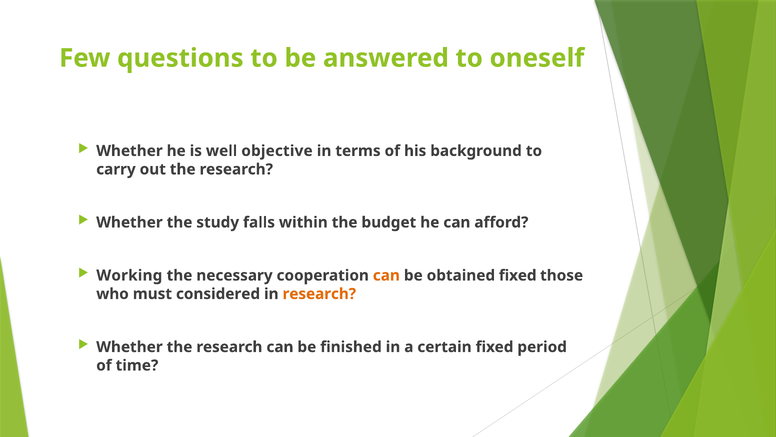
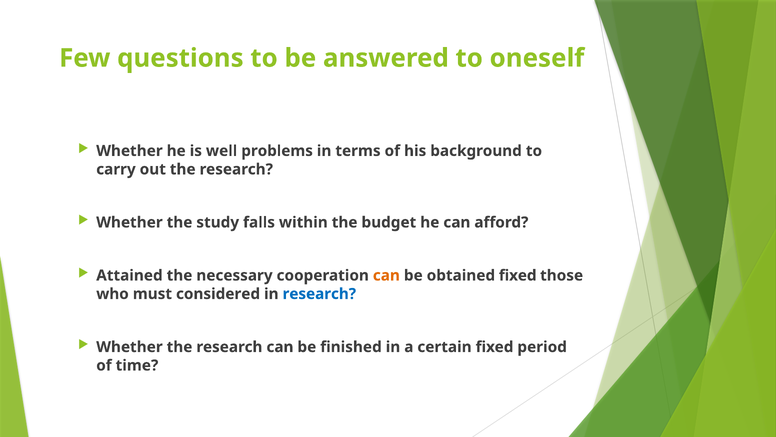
objective: objective -> problems (277, 151)
Working: Working -> Attained (129, 275)
research colour: orange -> blue (319, 294)
